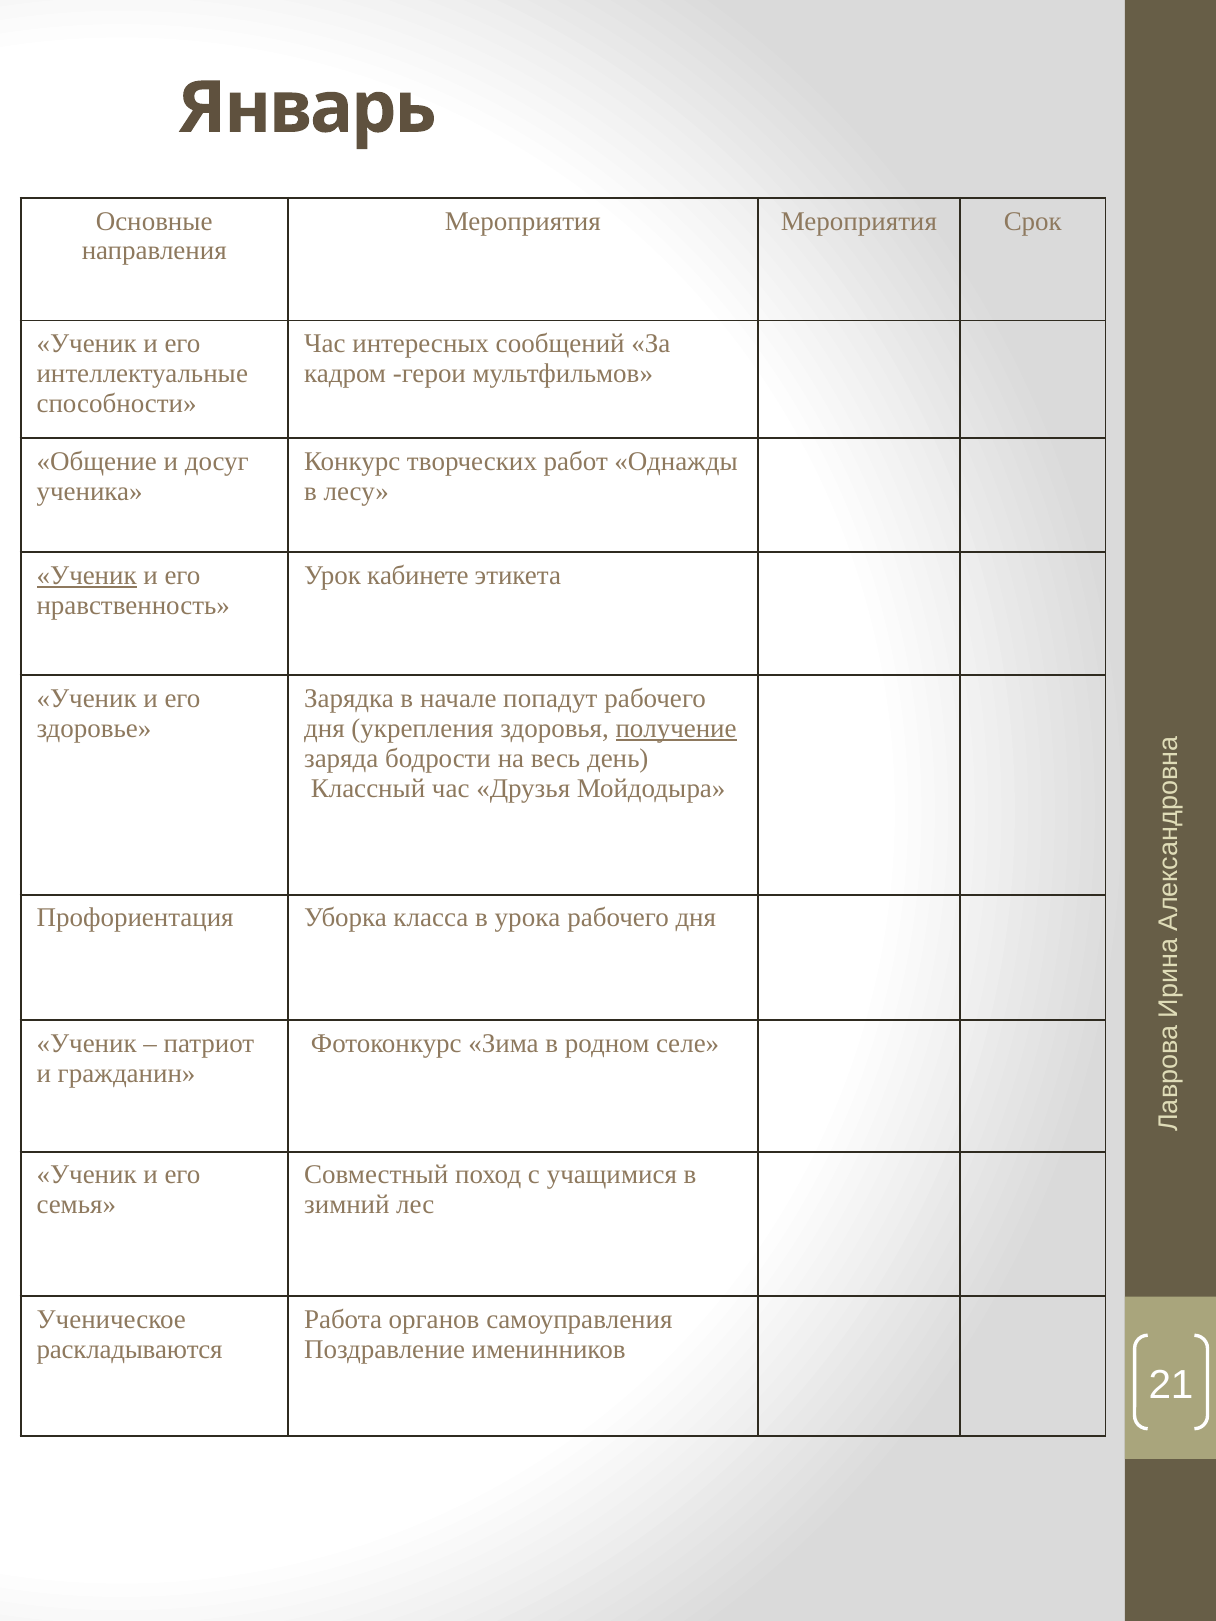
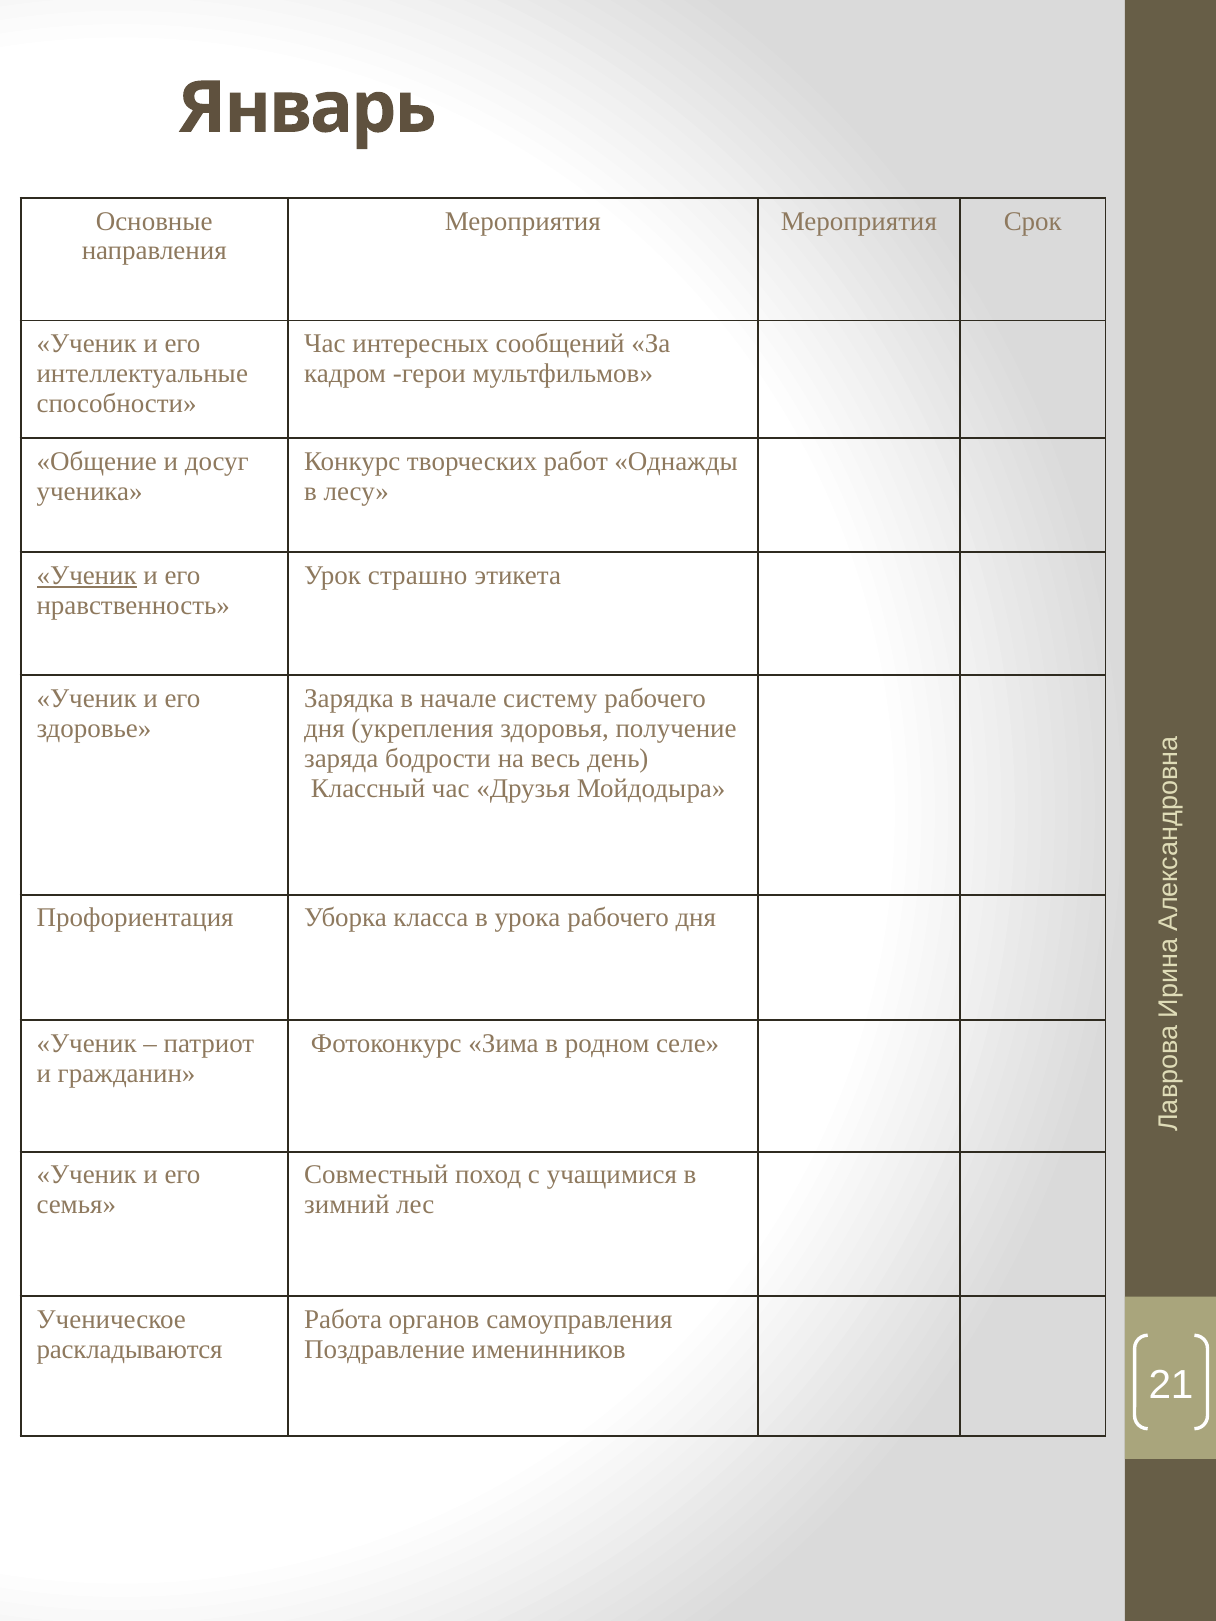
кабинете: кабинете -> страшно (418, 576)
попадут: попадут -> систему (550, 699)
получение underline: present -> none (676, 729)
